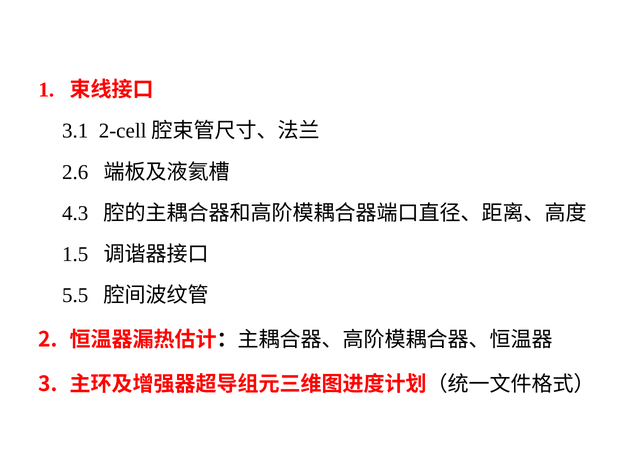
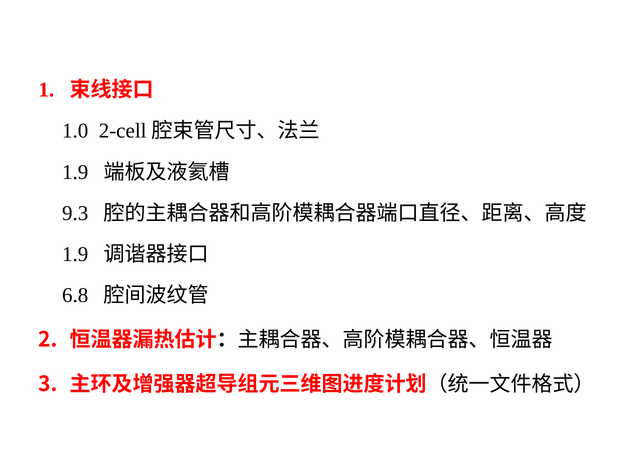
3.1: 3.1 -> 1.0 (75, 131)
2.6: 2.6 -> 1.9 (75, 172)
4.3: 4.3 -> 9.3 (75, 213)
1.5: 1.5 -> 1.9 (75, 254)
5.5: 5.5 -> 6.8 (75, 295)
